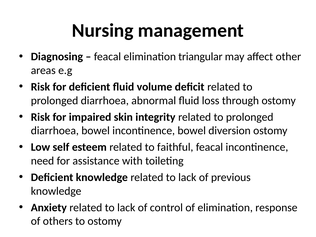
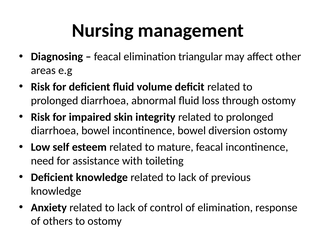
faithful: faithful -> mature (175, 147)
